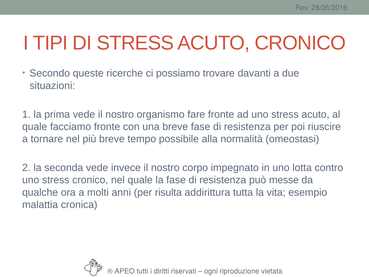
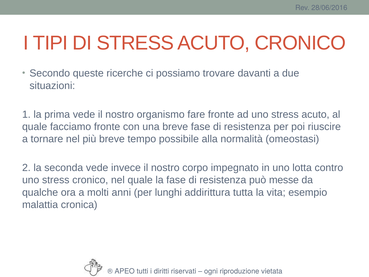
risulta: risulta -> lunghi (168, 192)
